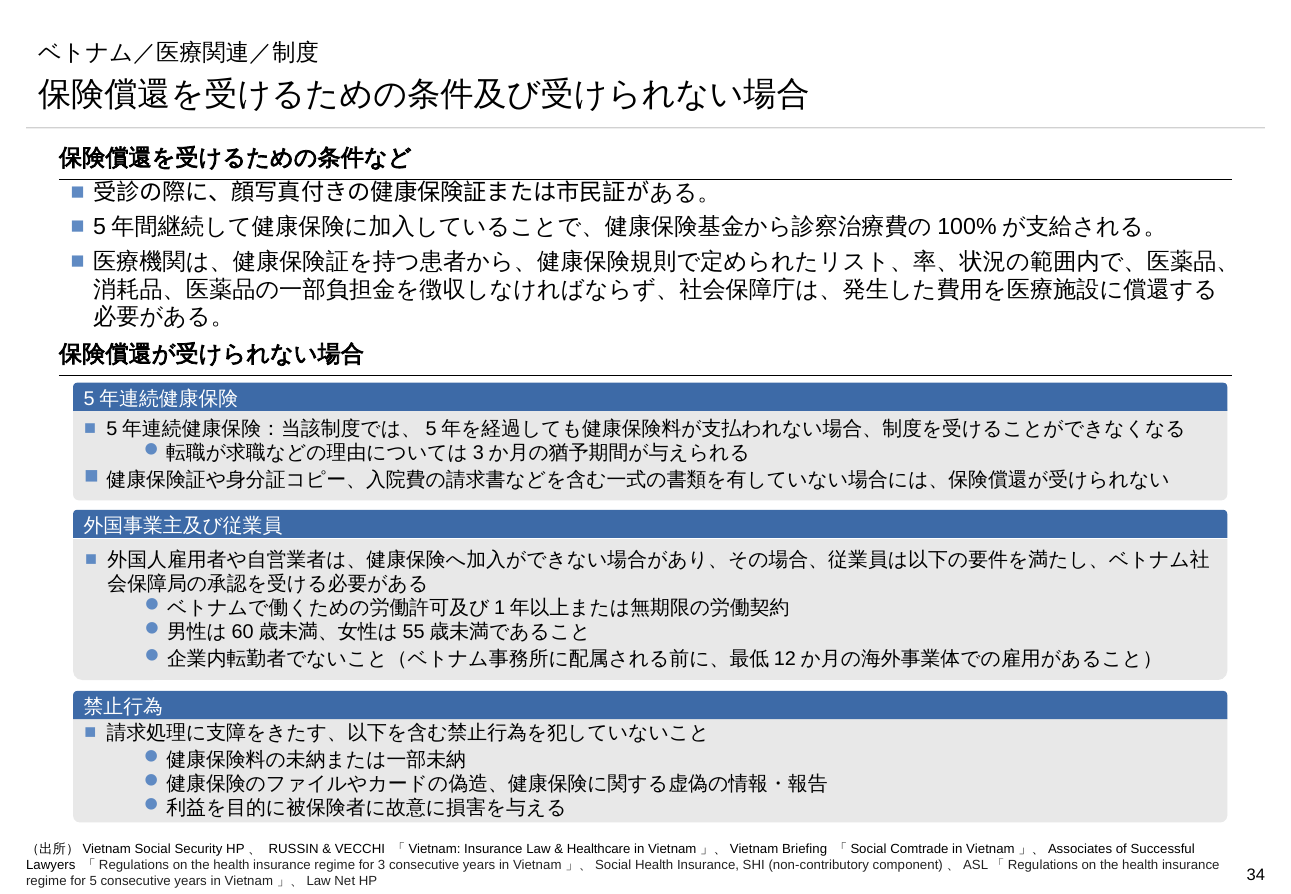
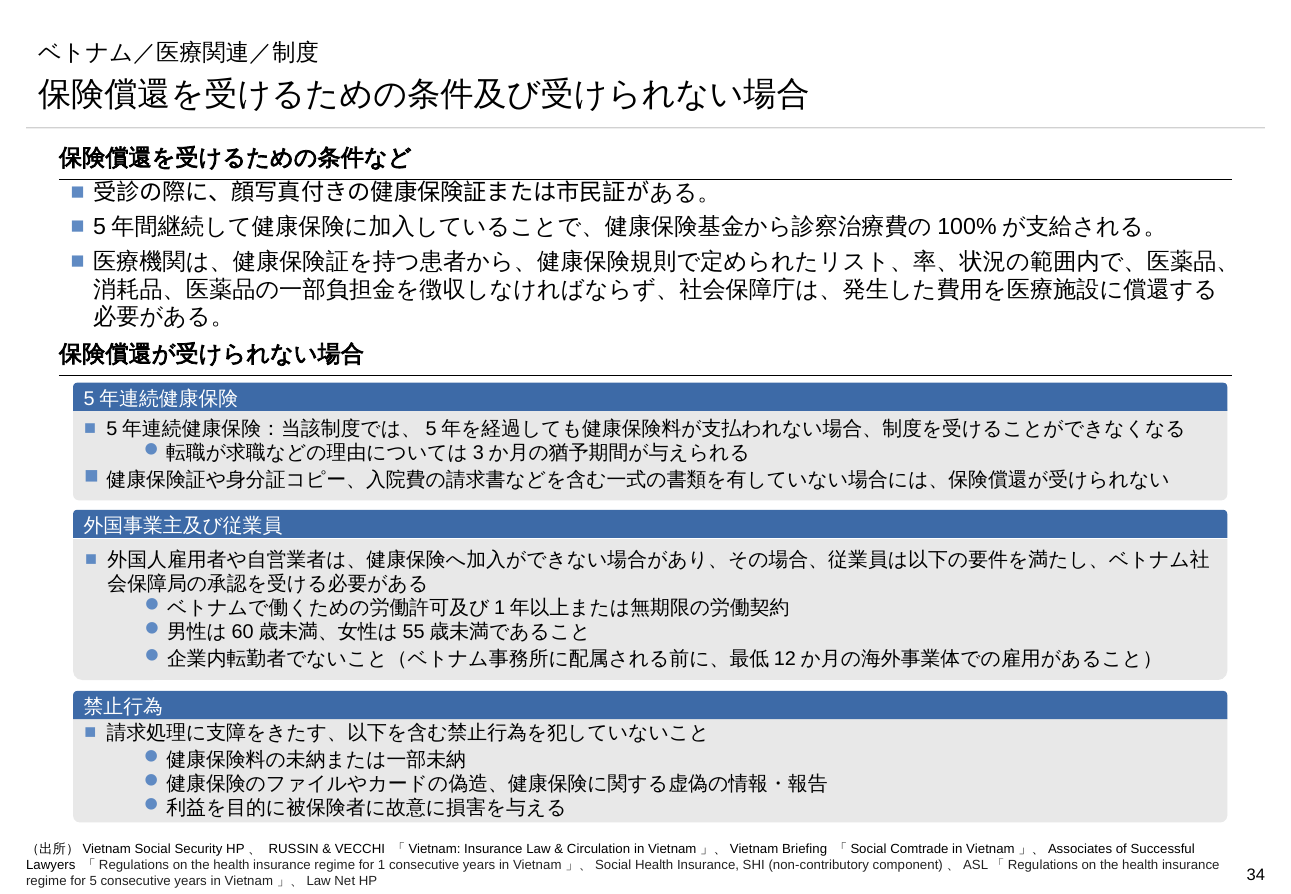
Healthcare: Healthcare -> Circulation (599, 849)
3: 3 -> 1 (382, 865)
